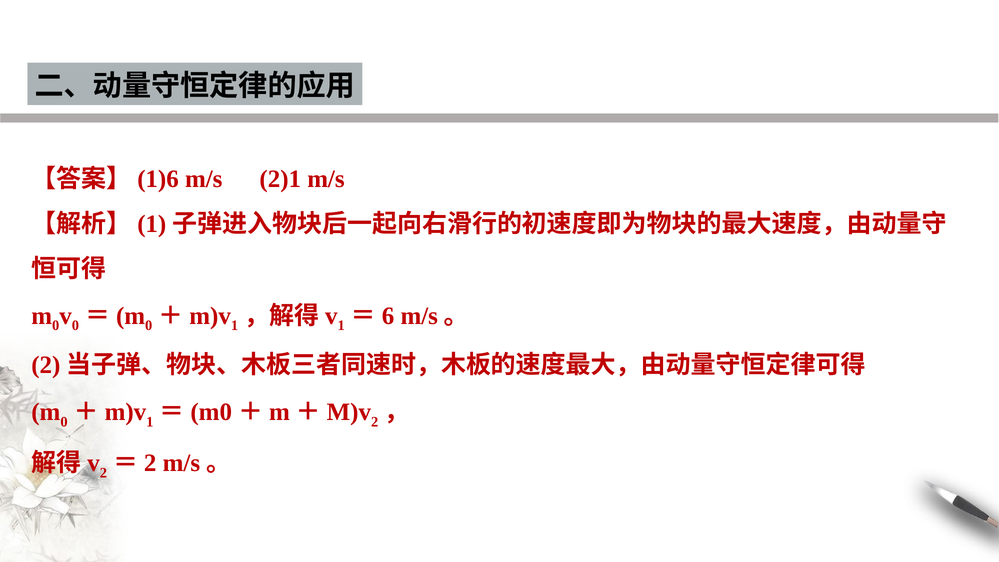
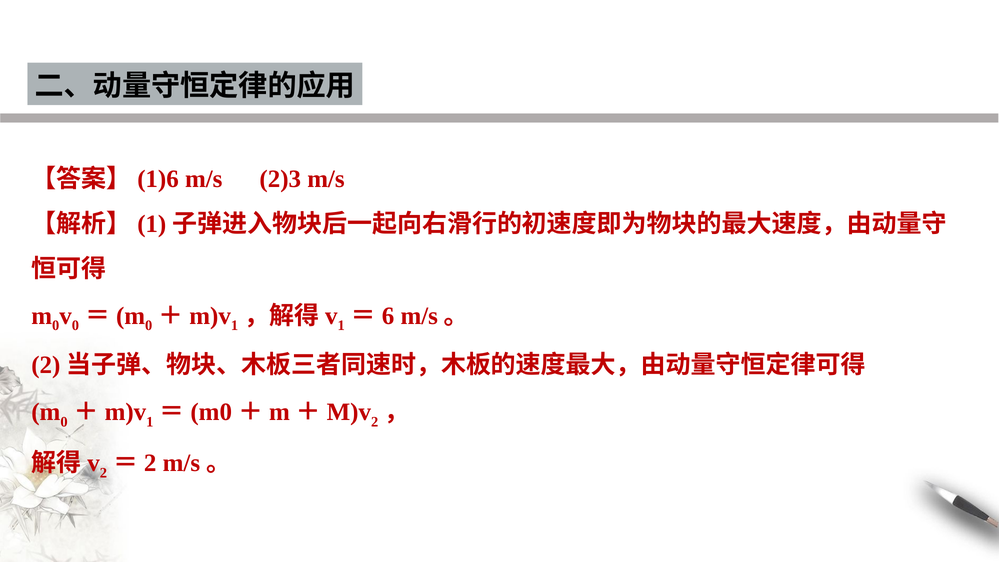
2)1: 2)1 -> 2)3 (280, 179)
